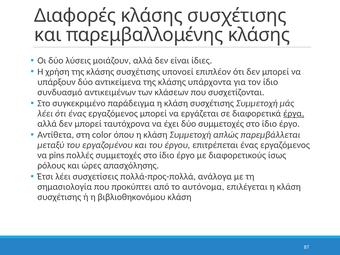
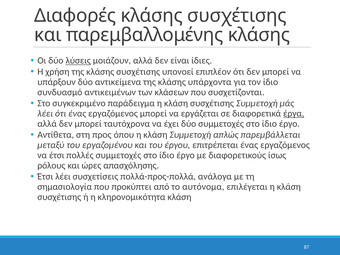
λύσεις underline: none -> present (78, 61)
color: color -> προς (102, 135)
να pins: pins -> έτσι (57, 155)
βιβλιοθηκονόμου: βιβλιοθηκονόμου -> κληρονομικότητα (131, 197)
